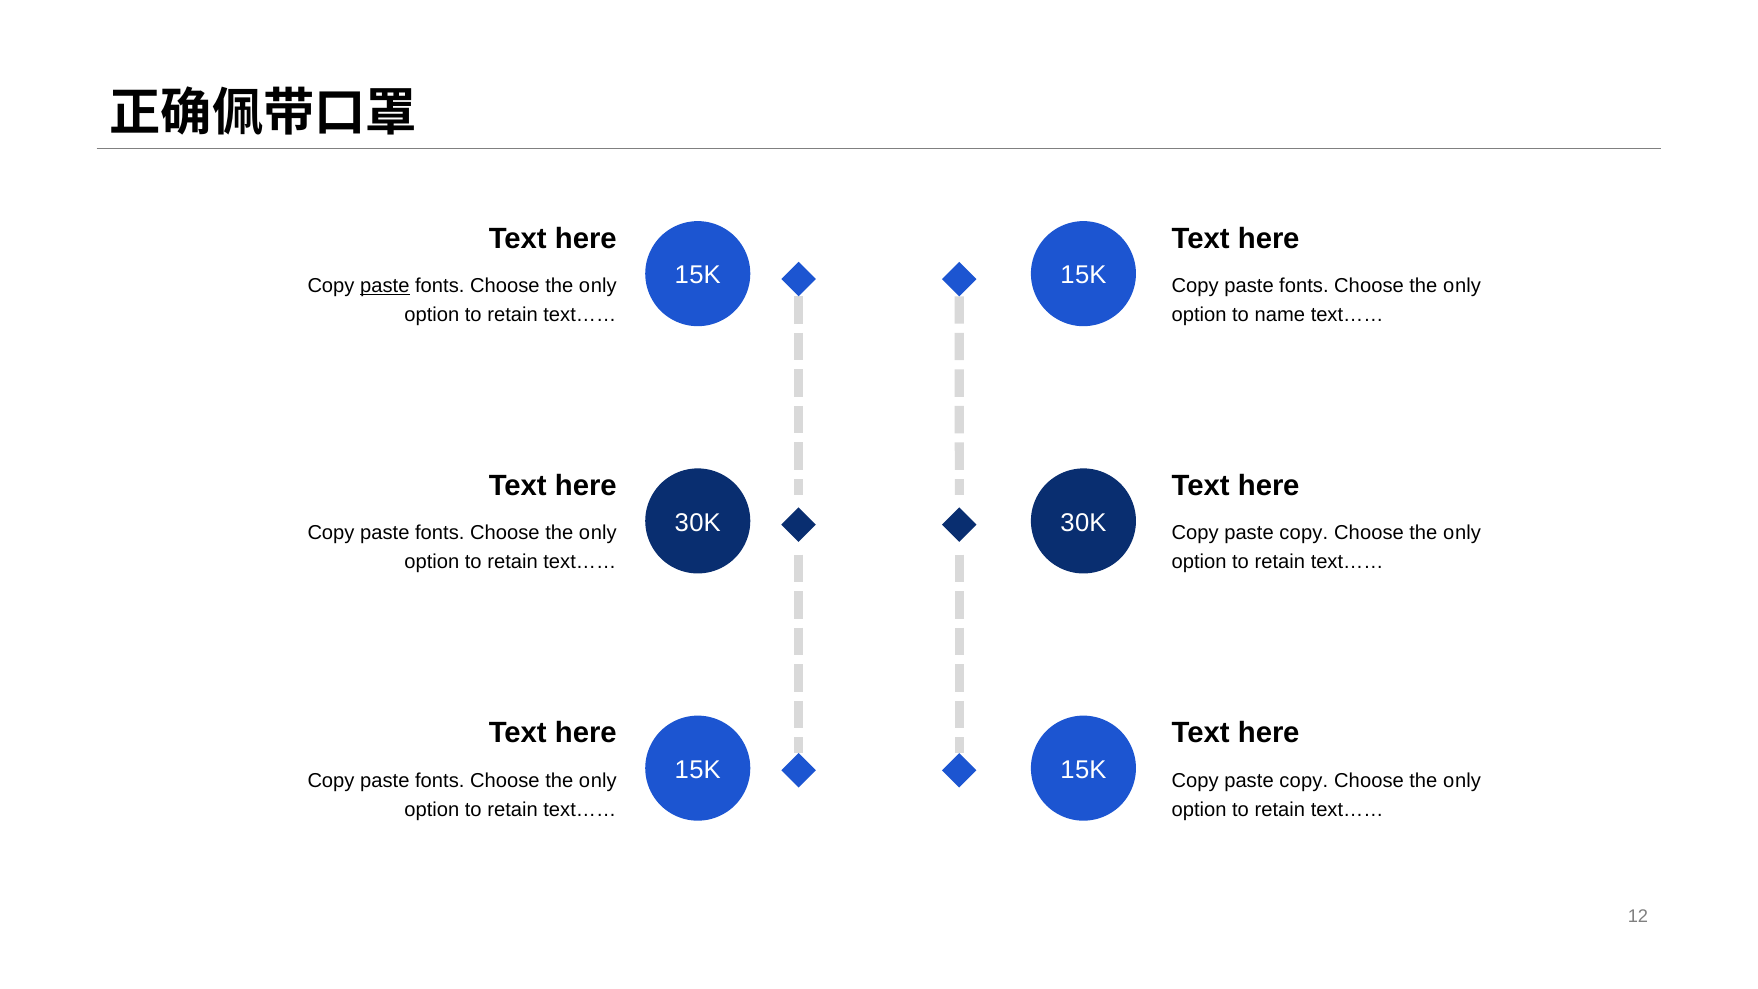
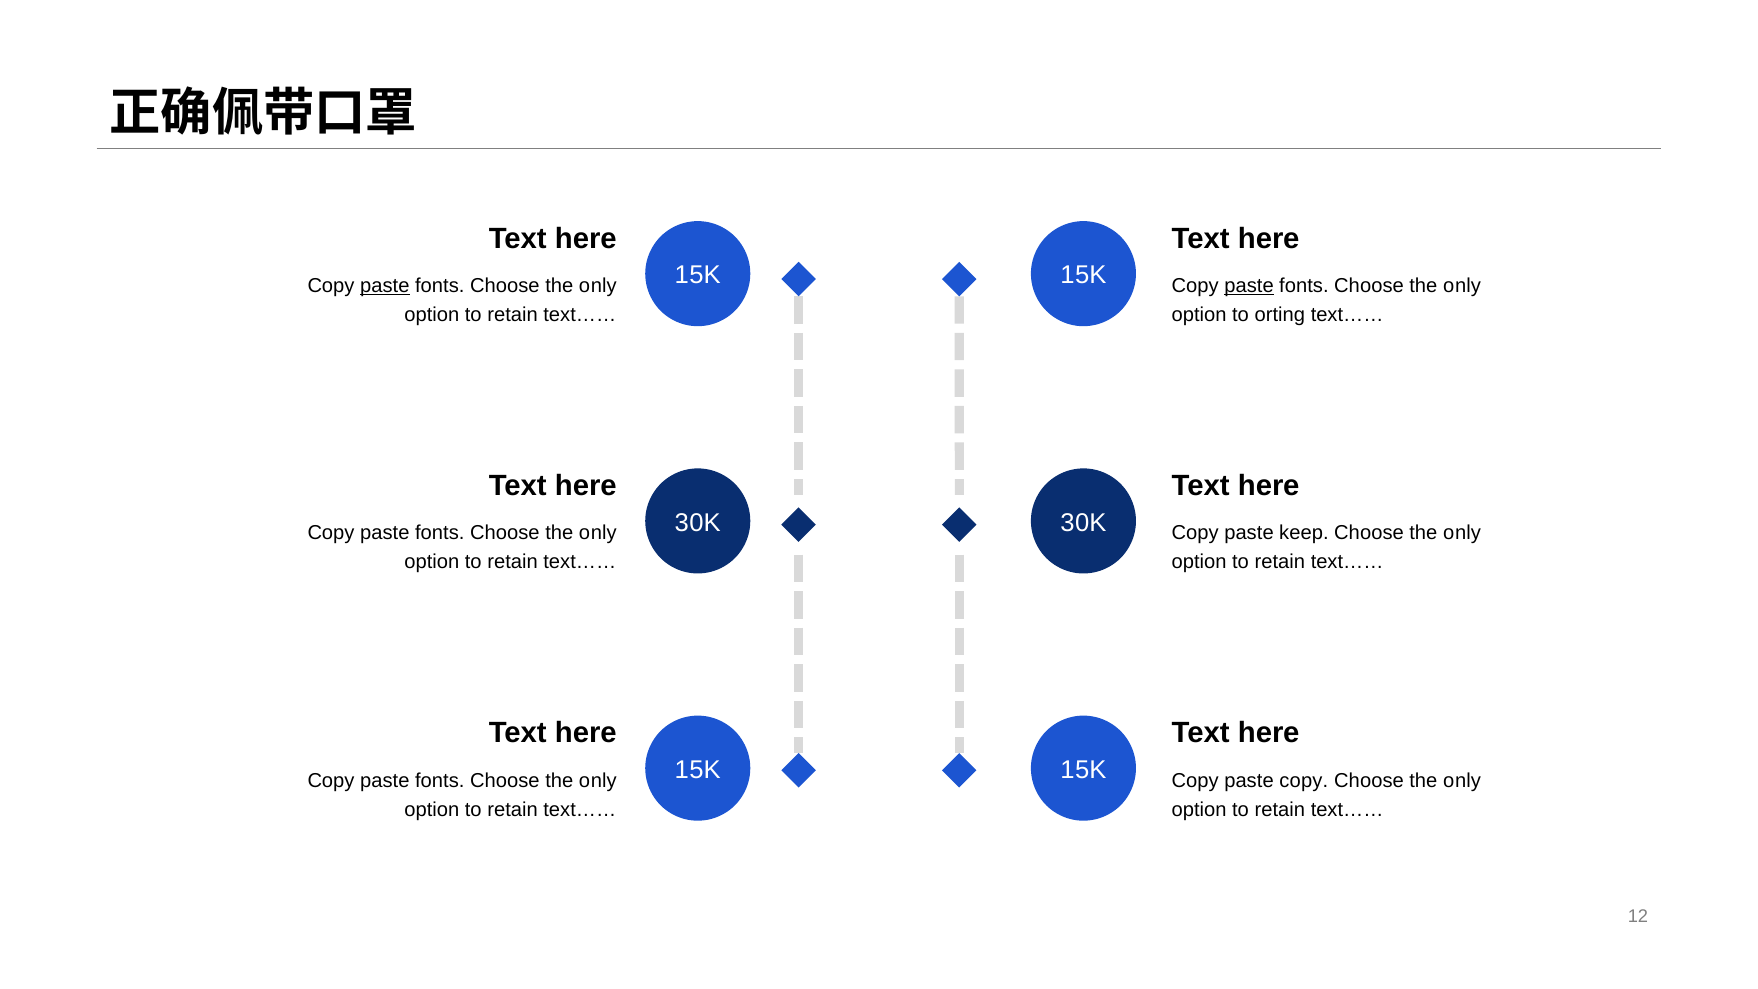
paste underline: none -> present (1249, 286)
name: name -> orting (1280, 315)
copy: copy -> keep (1304, 533)
